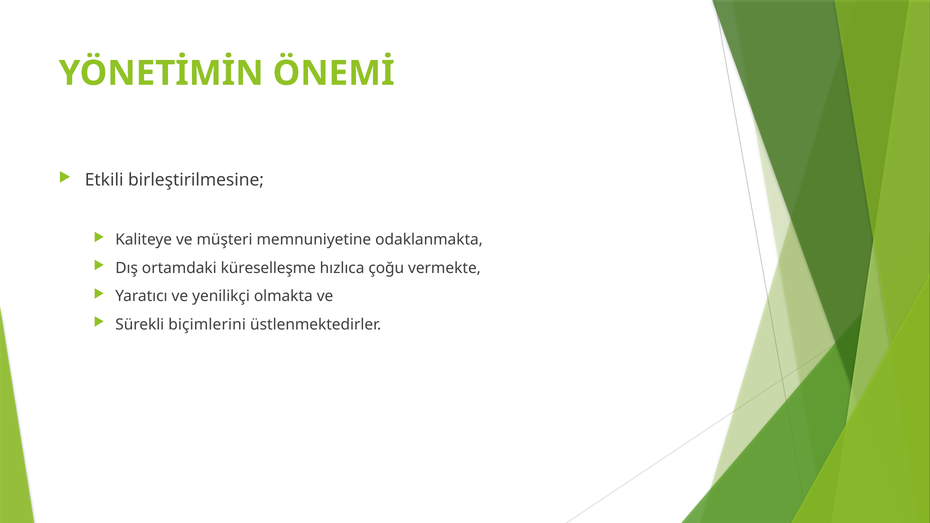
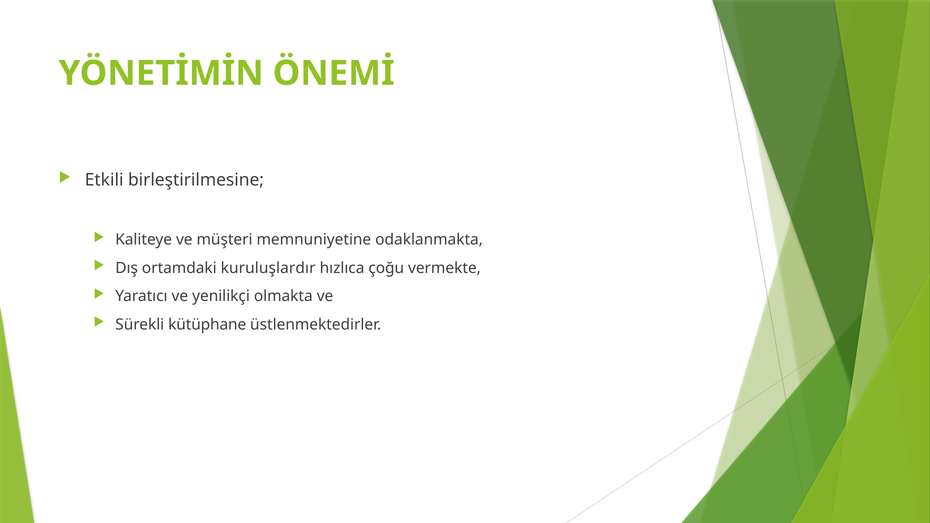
küreselleşme: küreselleşme -> kuruluşlardır (268, 268)
biçimlerini: biçimlerini -> kütüphane (207, 325)
